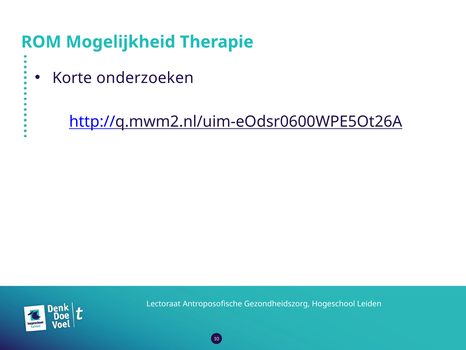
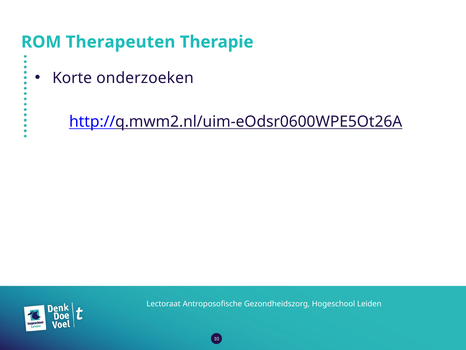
Mogelijkheid: Mogelijkheid -> Therapeuten (121, 42)
